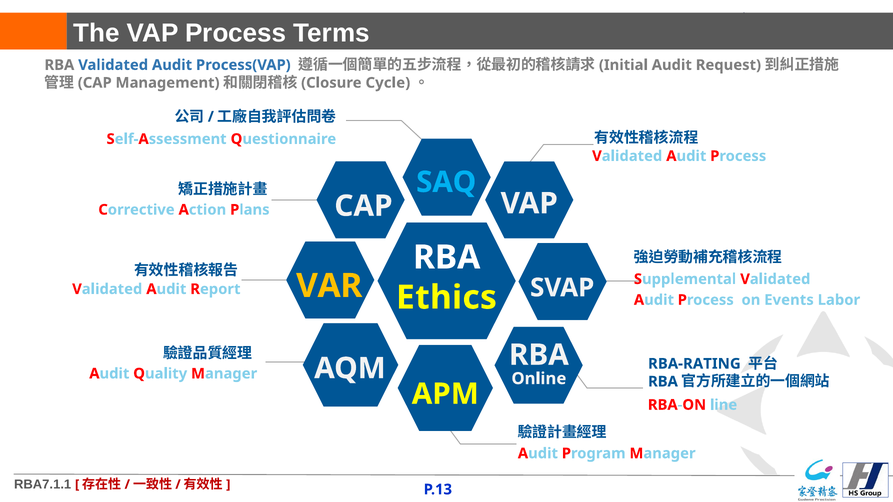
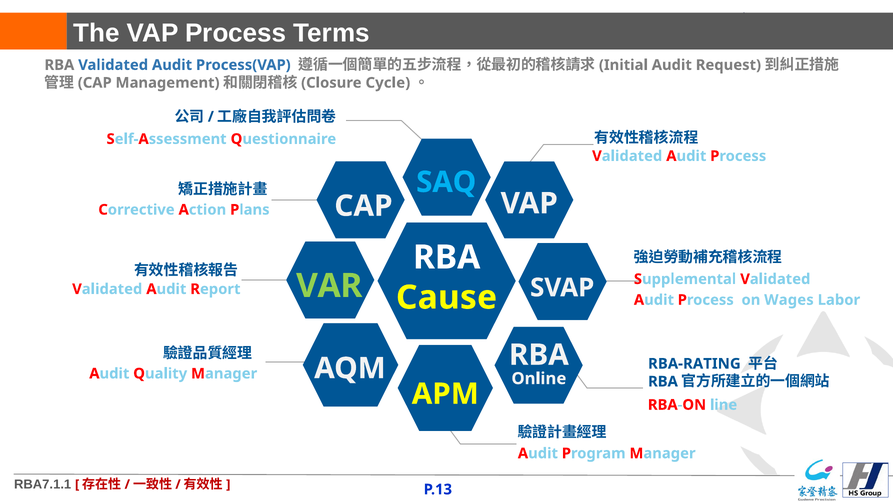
VAR colour: yellow -> light green (329, 286)
Ethics: Ethics -> Cause (446, 298)
Events: Events -> Wages (789, 300)
